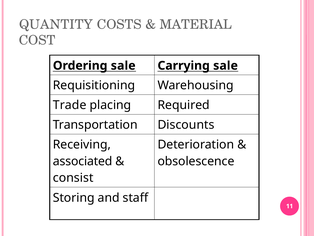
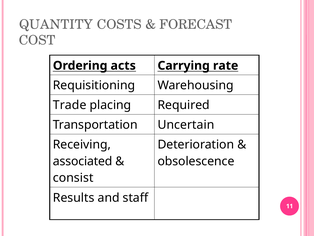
MATERIAL: MATERIAL -> FORECAST (196, 24)
Ordering sale: sale -> acts (123, 66)
Carrying sale: sale -> rate (226, 66)
Discounts: Discounts -> Uncertain (186, 125)
Storing: Storing -> Results (74, 197)
